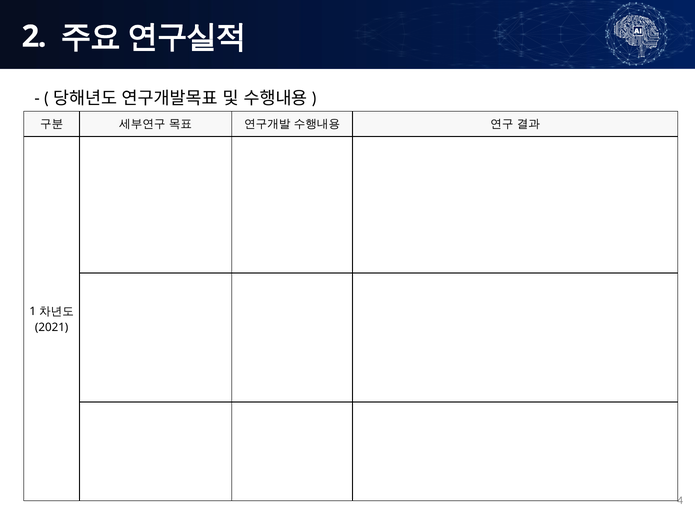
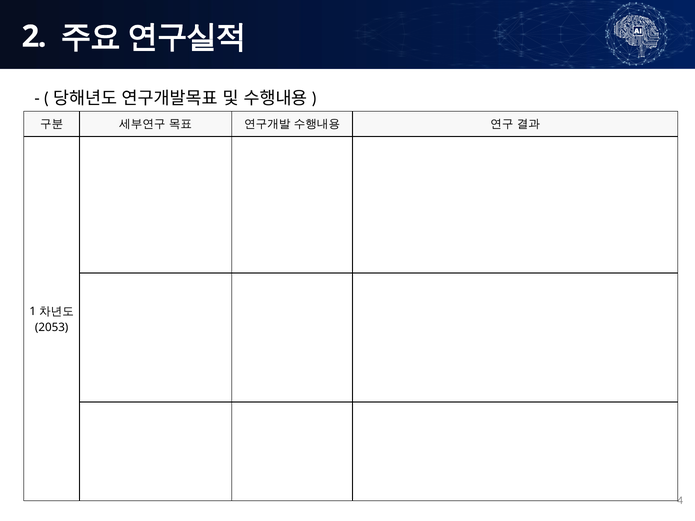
2021: 2021 -> 2053 (52, 327)
